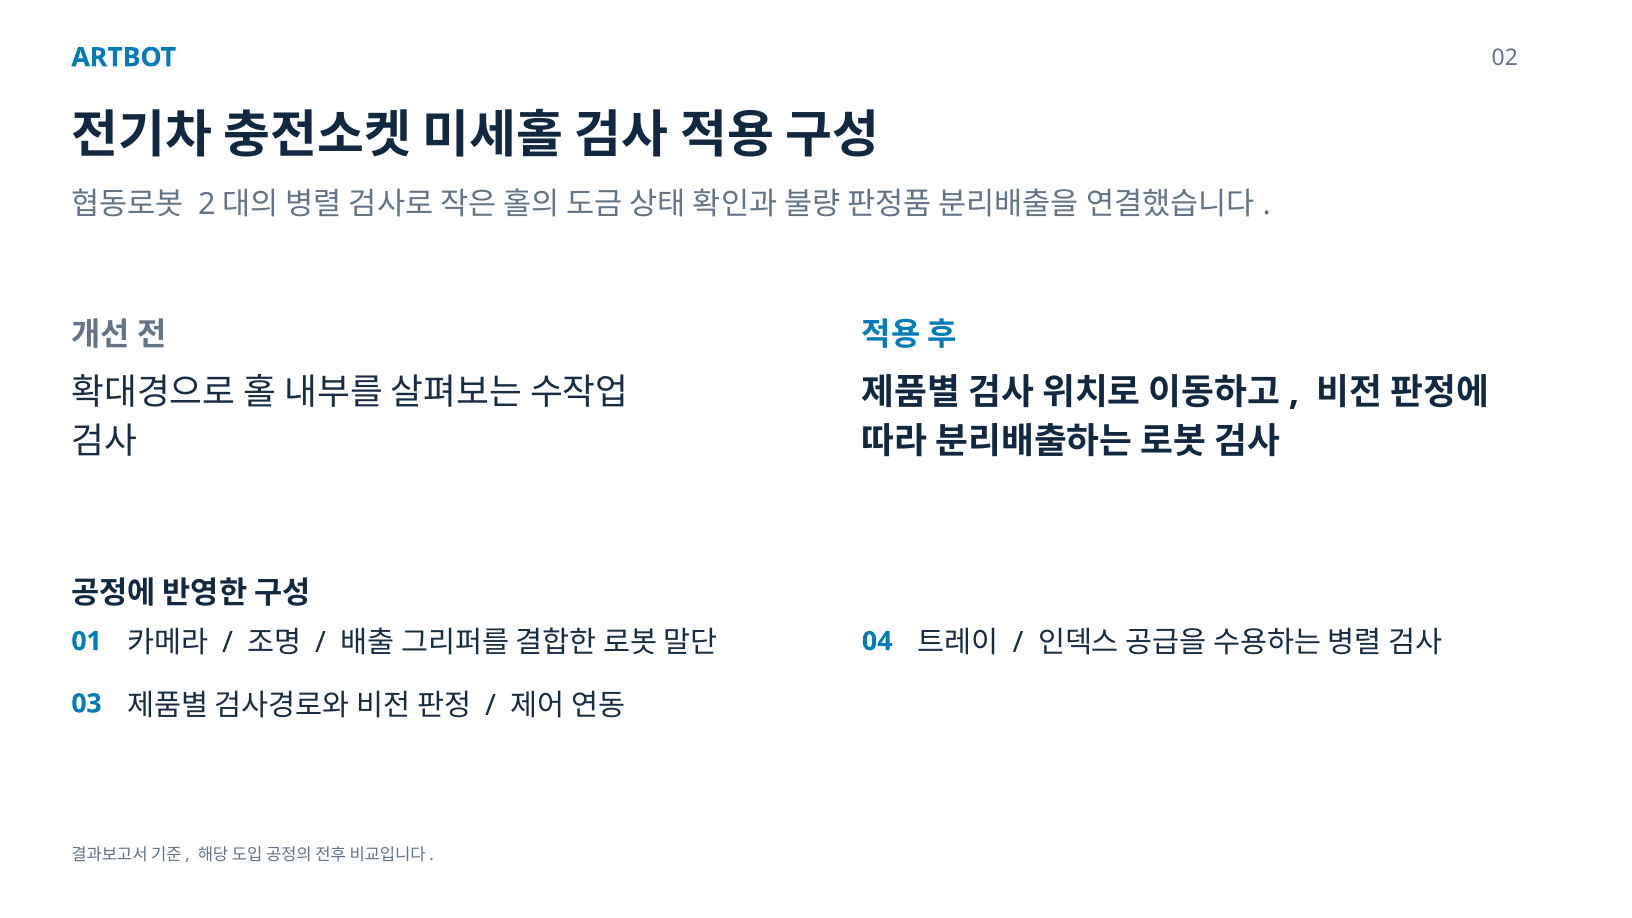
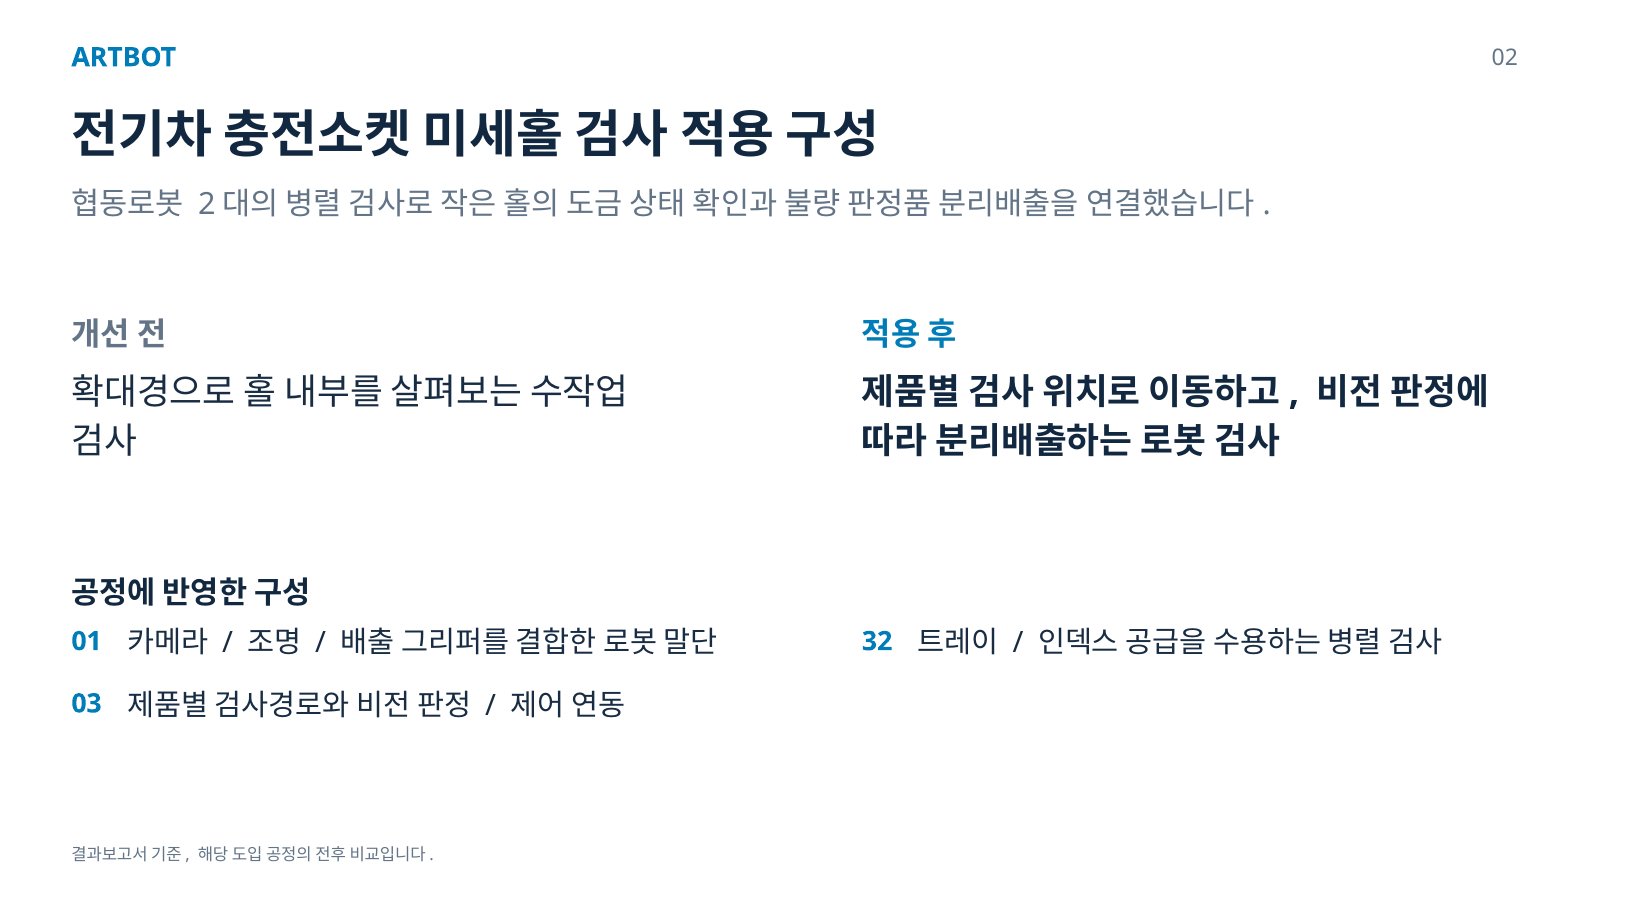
04: 04 -> 32 (877, 641)
